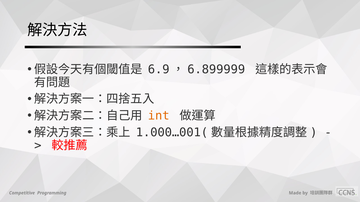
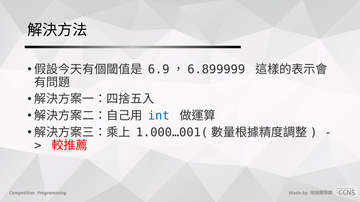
int colour: orange -> blue (159, 116)
